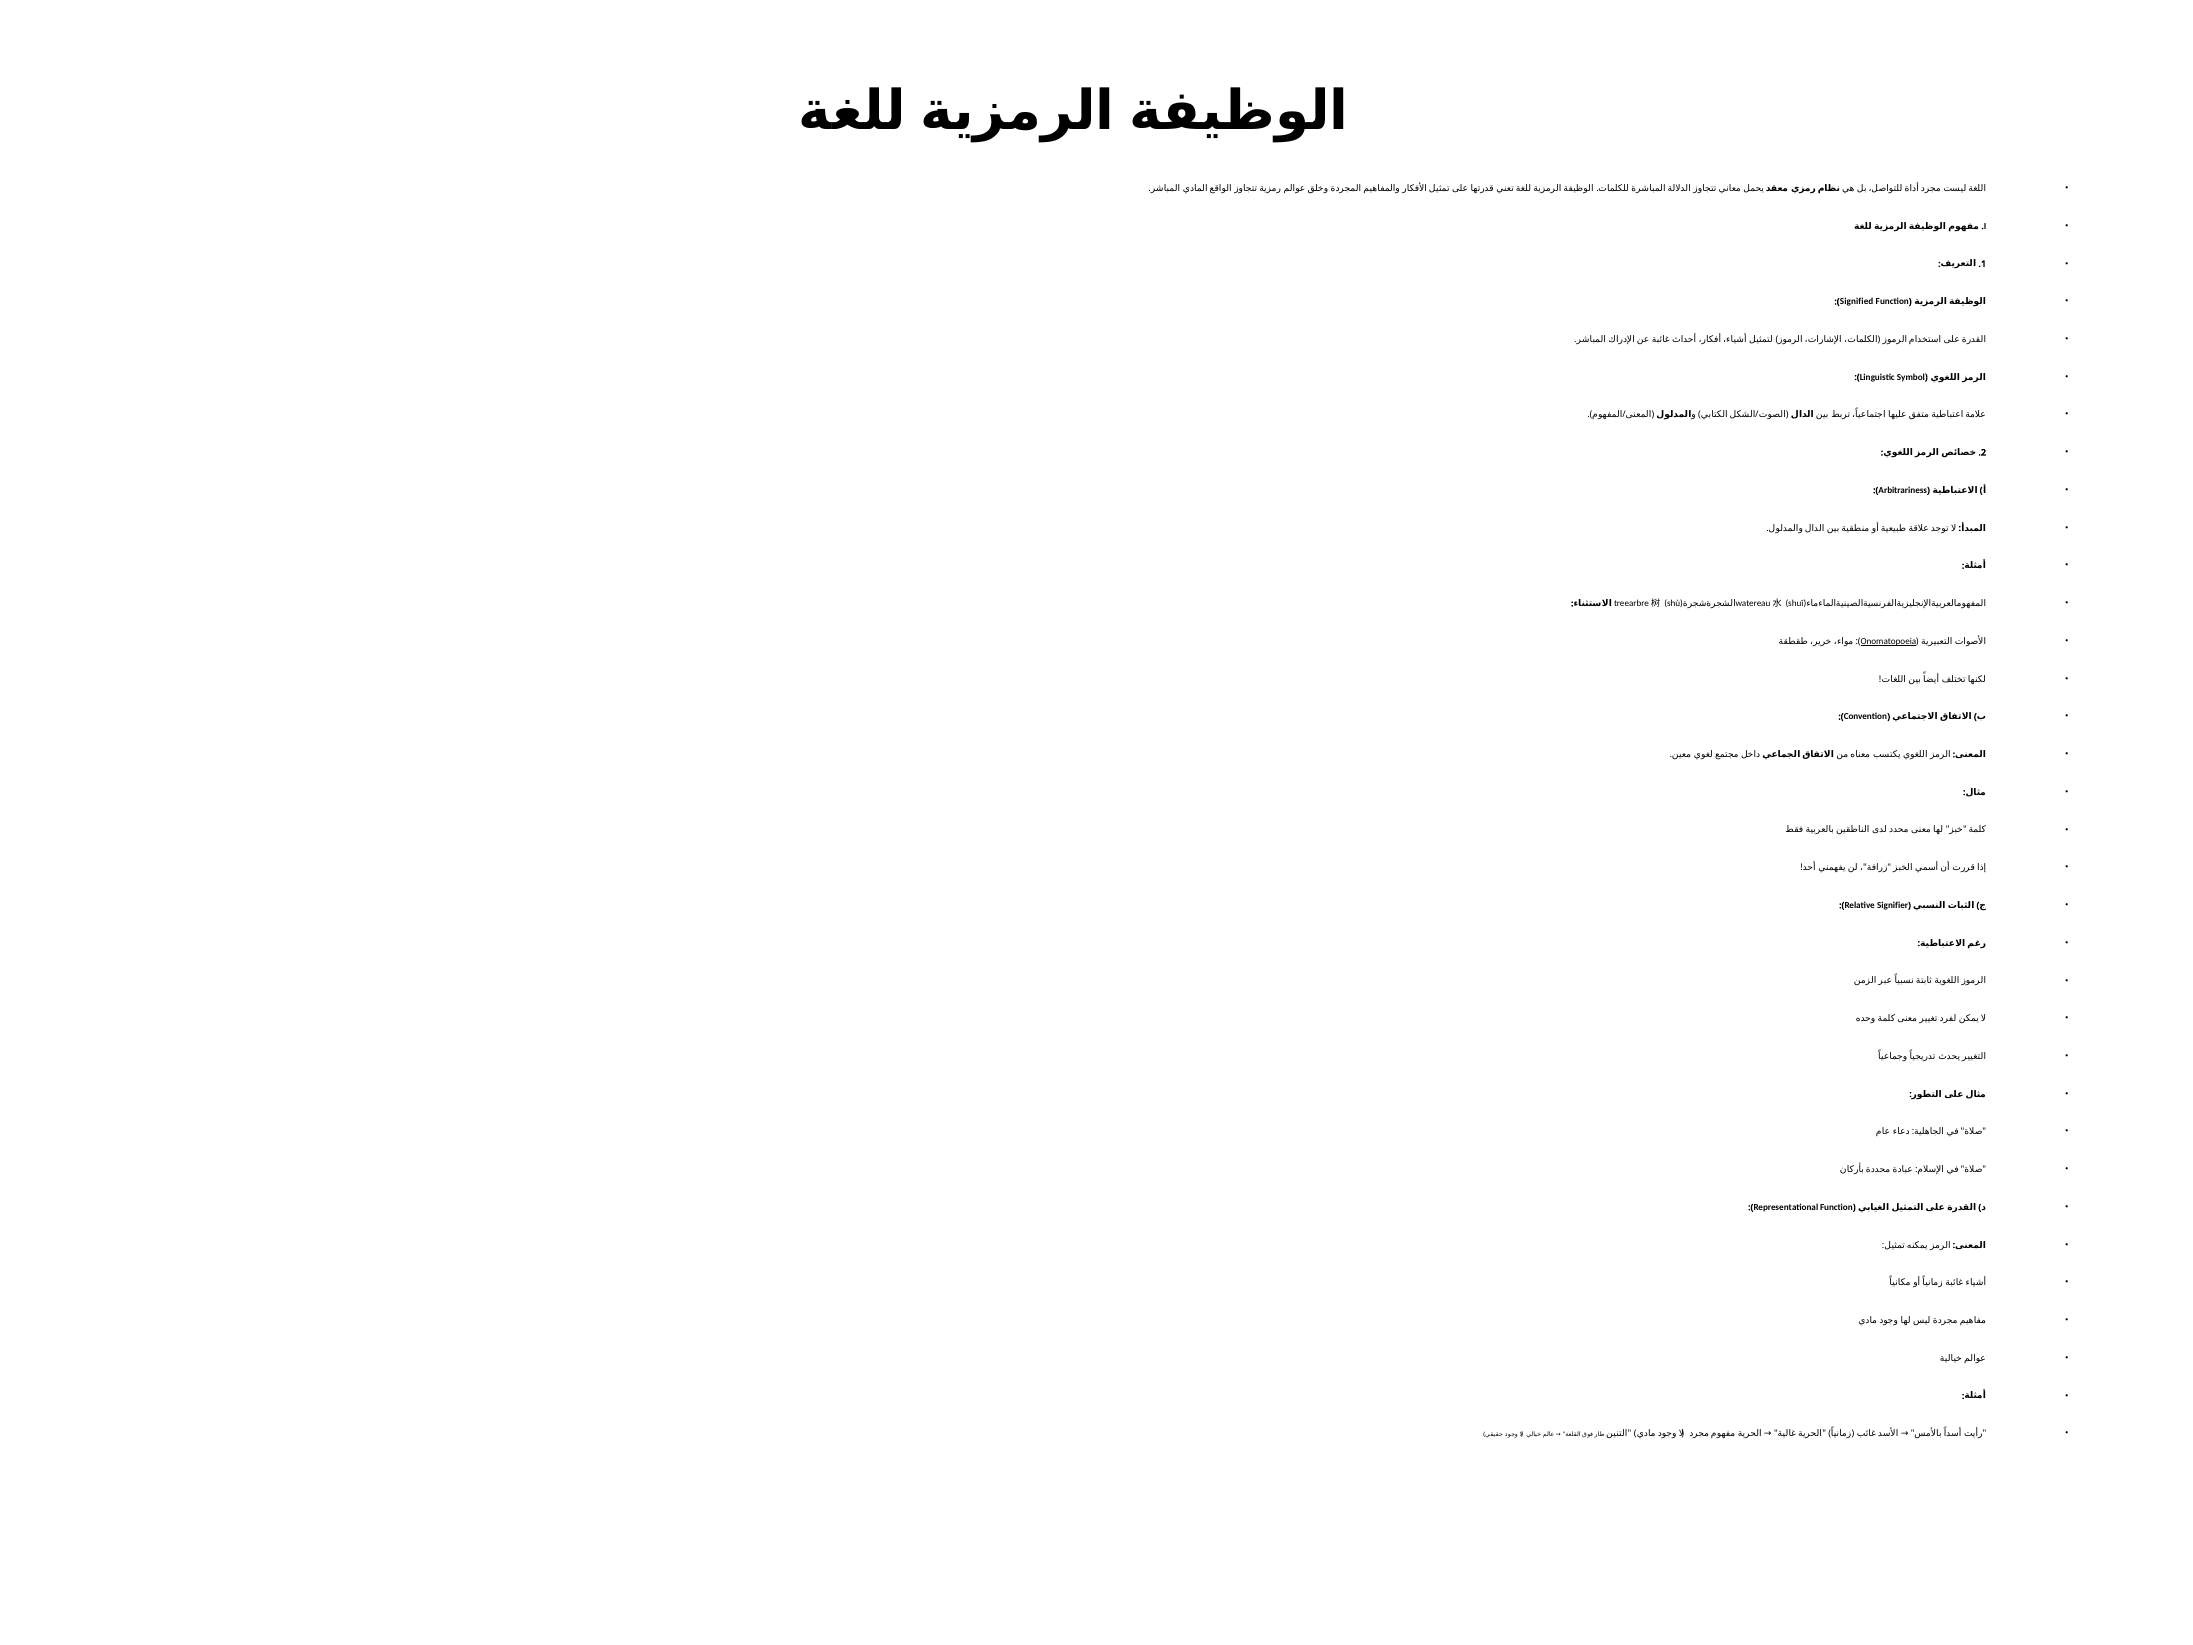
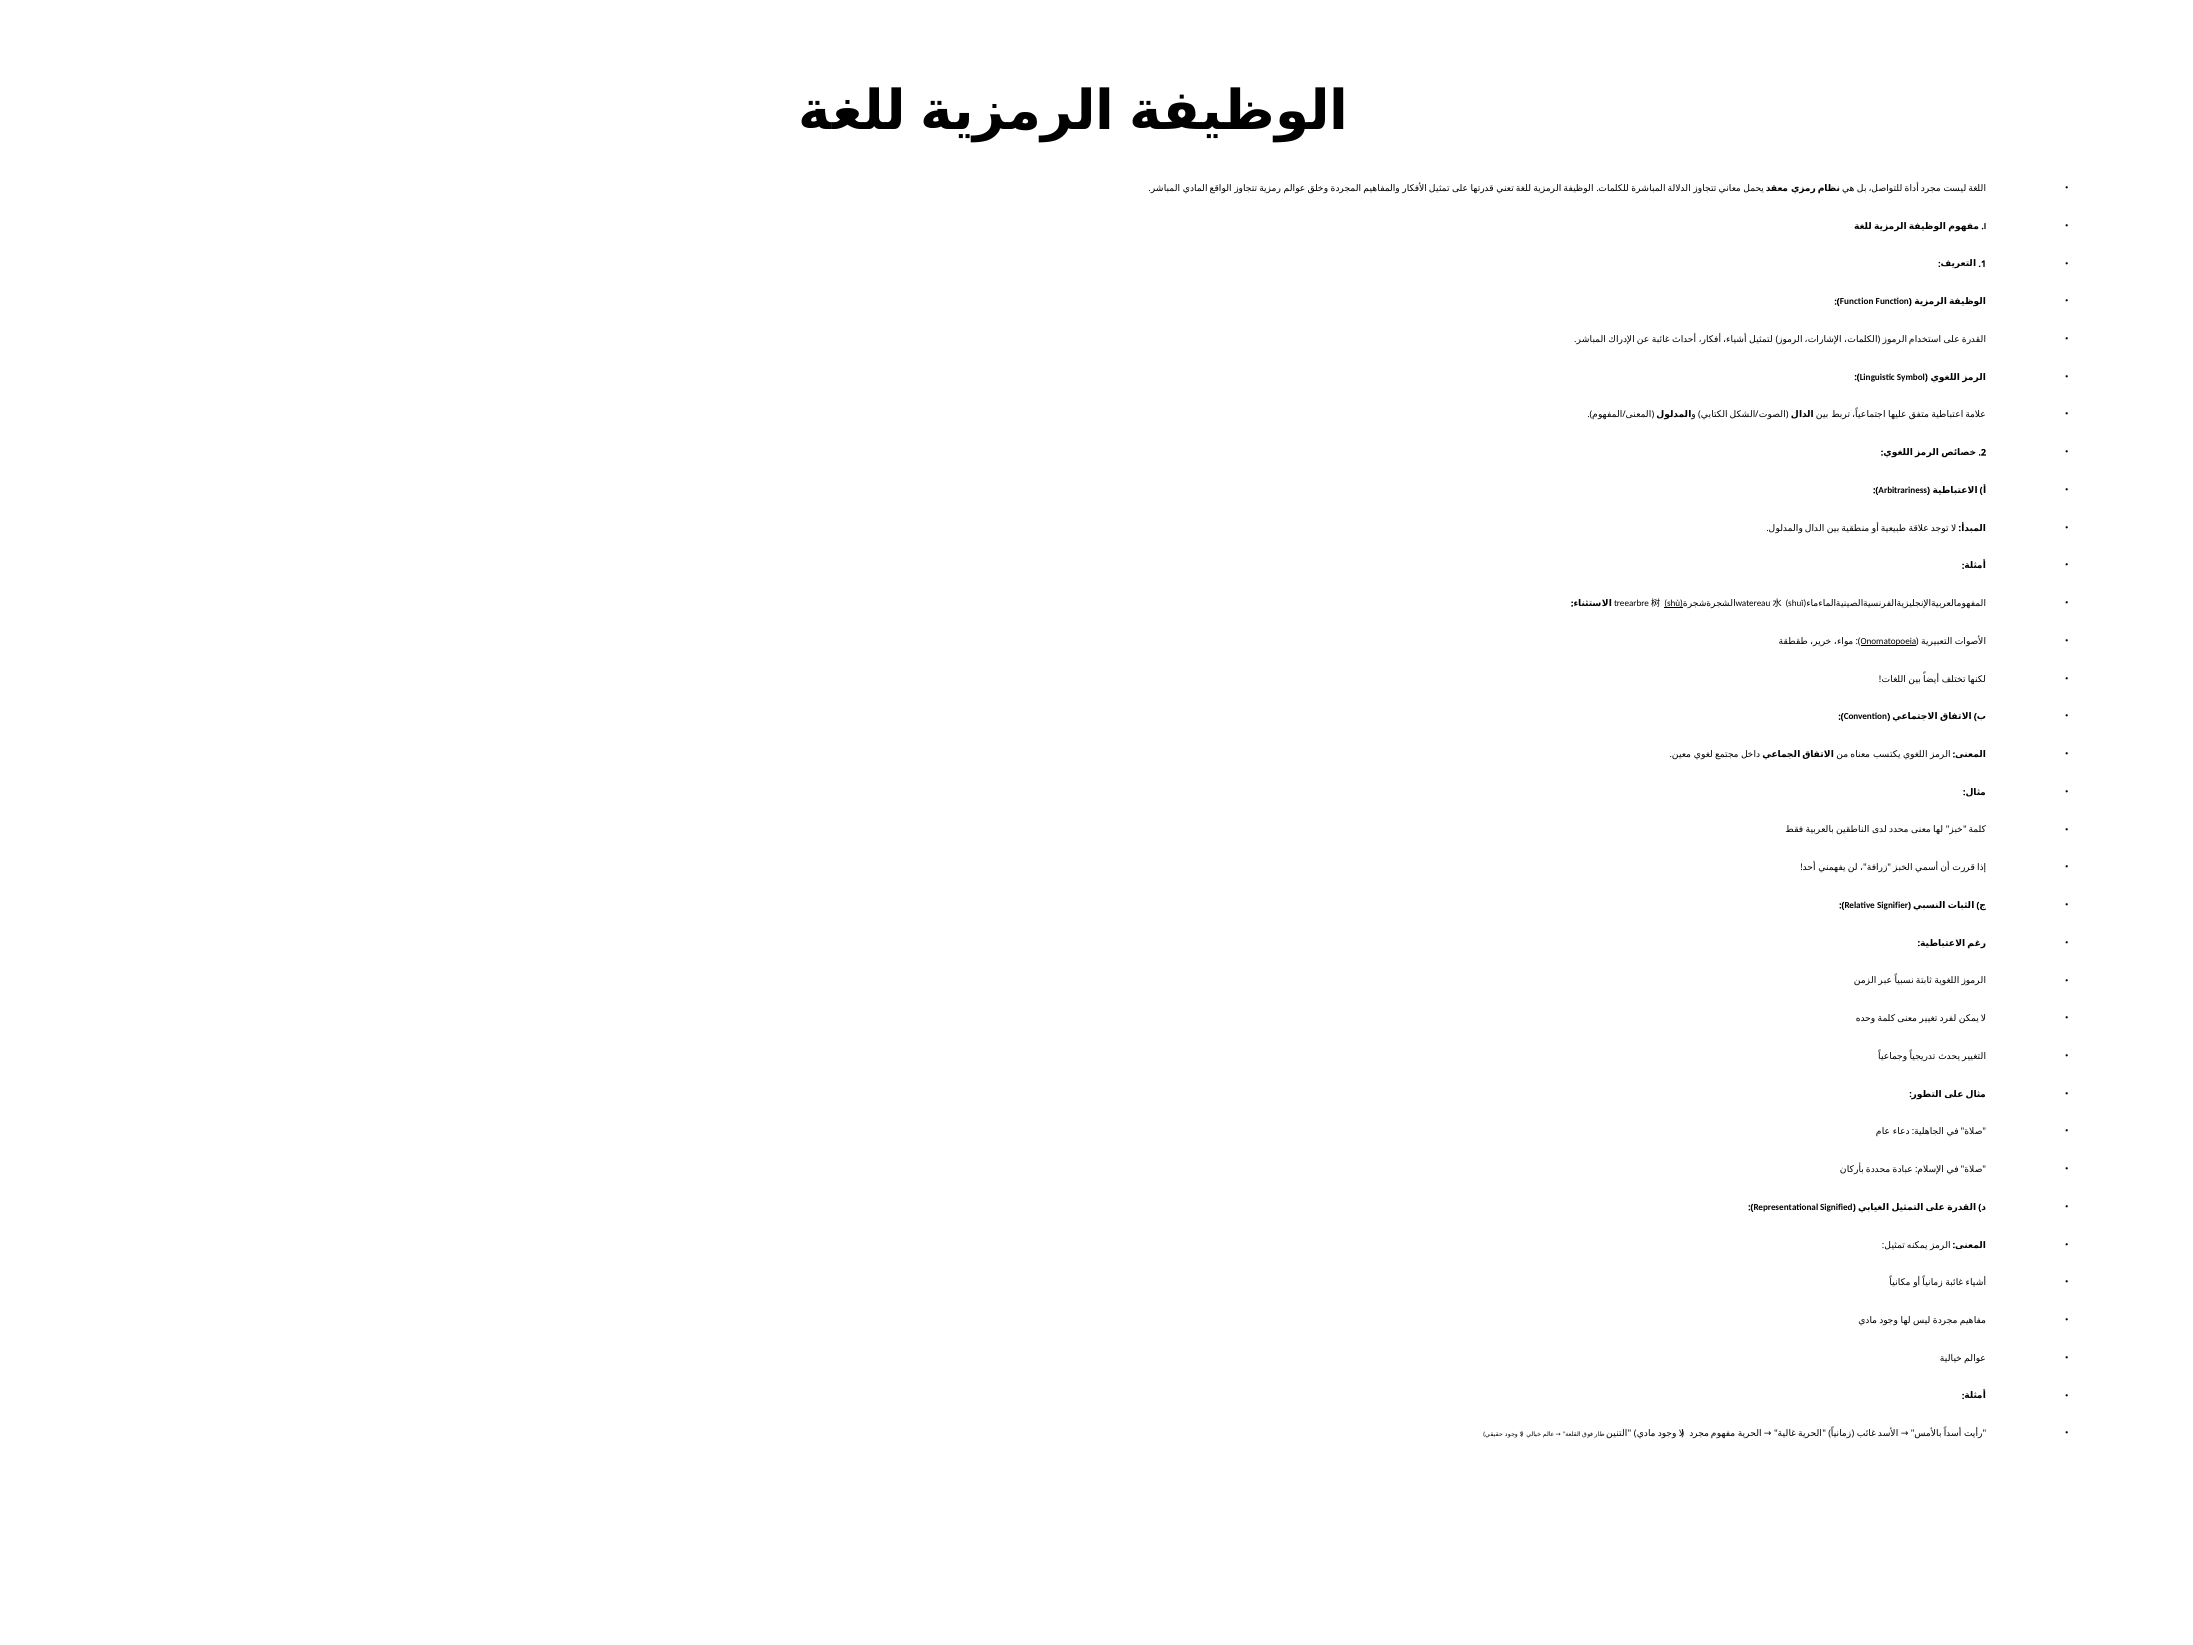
Signified: Signified -> Function (1857, 302)
shù underline: none -> present (1674, 603)
Representational Function: Function -> Signified (1836, 1207)
